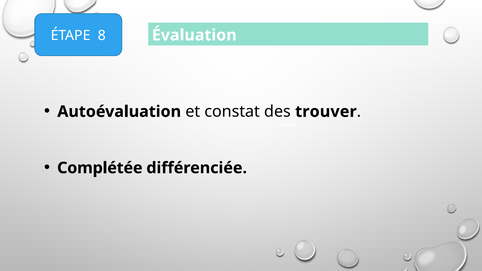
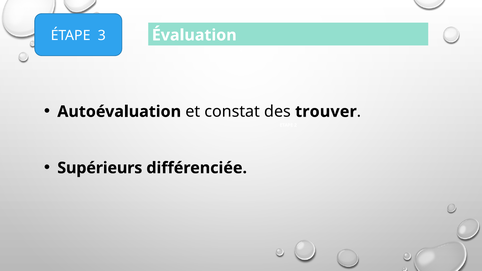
8: 8 -> 3 (102, 36)
Complétée: Complétée -> Supérieurs (100, 168)
